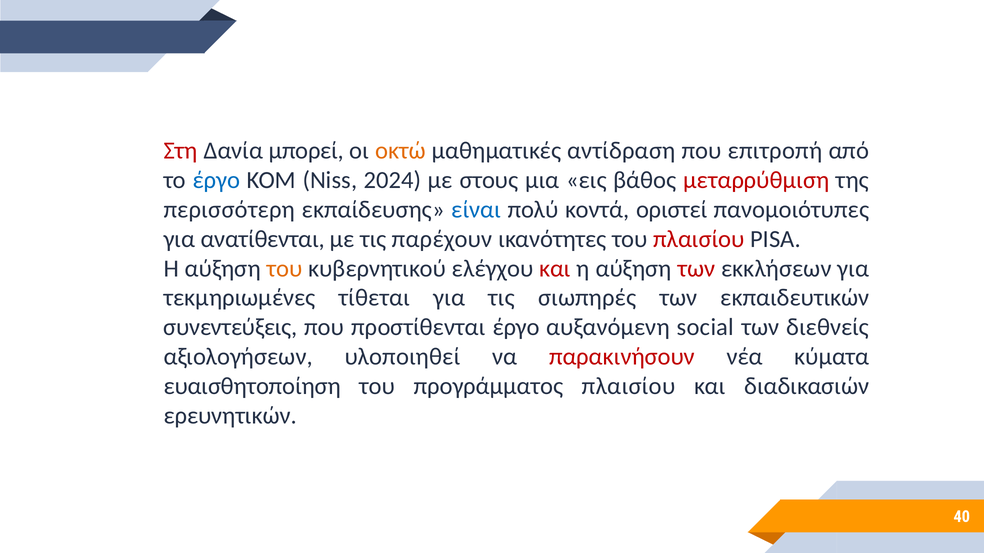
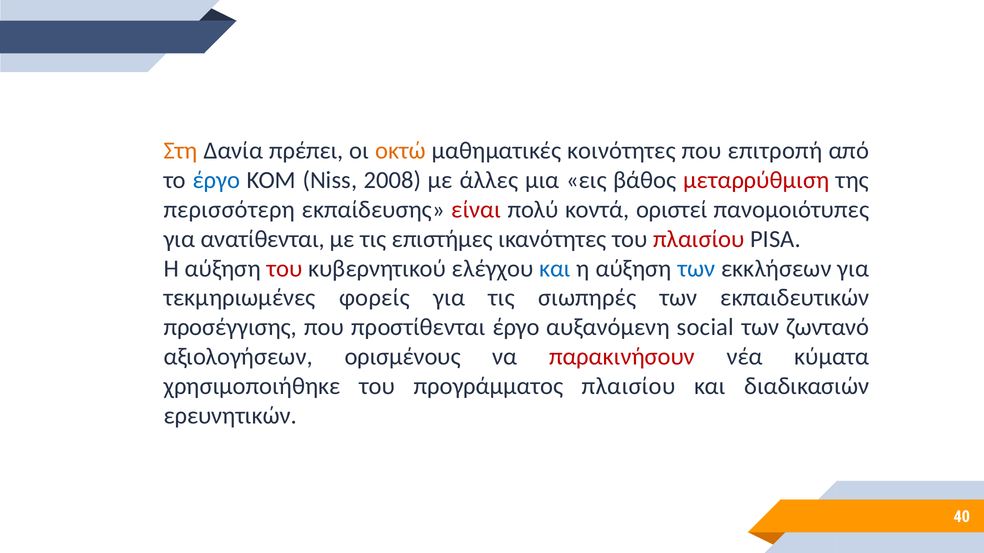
Στη colour: red -> orange (181, 151)
μπορεί: μπορεί -> πρέπει (306, 151)
αντίδραση: αντίδραση -> κοινότητες (621, 151)
2024: 2024 -> 2008 (393, 180)
στους: στους -> άλλες (489, 180)
είναι colour: blue -> red (476, 210)
παρέχουν: παρέχουν -> επιστήμες (442, 239)
του colour: orange -> red (285, 269)
και colour: red -> blue (555, 269)
των colour: red -> blue (696, 269)
τίθεται: τίθεται -> φορείς (374, 298)
συνεντεύξεις: συνεντεύξεις -> προσέγγισης (230, 328)
διεθνείς: διεθνείς -> ζωντανό (828, 328)
υλοποιηθεί: υλοποιηθεί -> ορισμένους (403, 357)
ευαισθητοποίηση: ευαισθητοποίηση -> χρησιμοποιήθηκε (252, 387)
